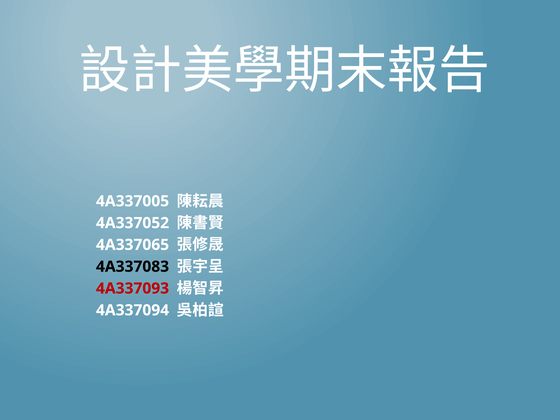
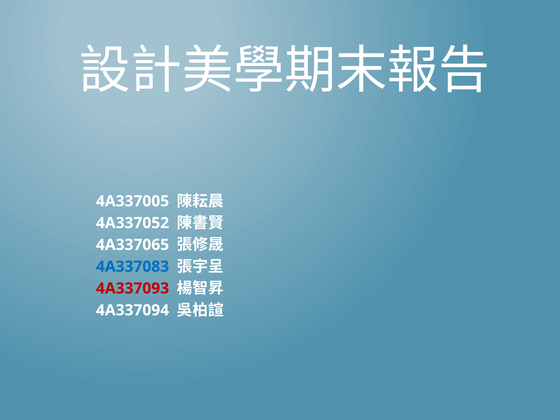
4A337083 colour: black -> blue (133, 267)
